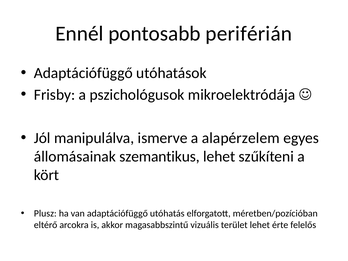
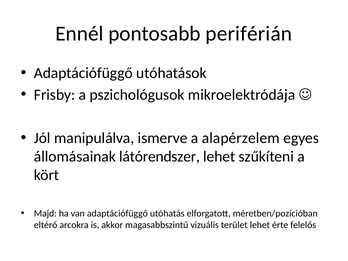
szemantikus: szemantikus -> látórendszer (160, 157)
Plusz: Plusz -> Majd (45, 213)
